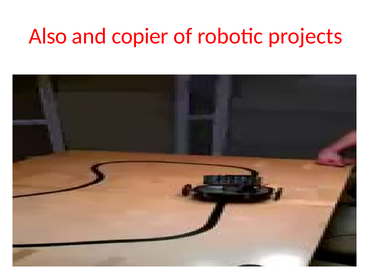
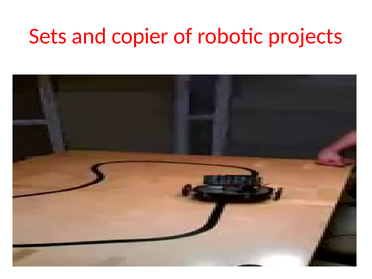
Also: Also -> Sets (48, 36)
